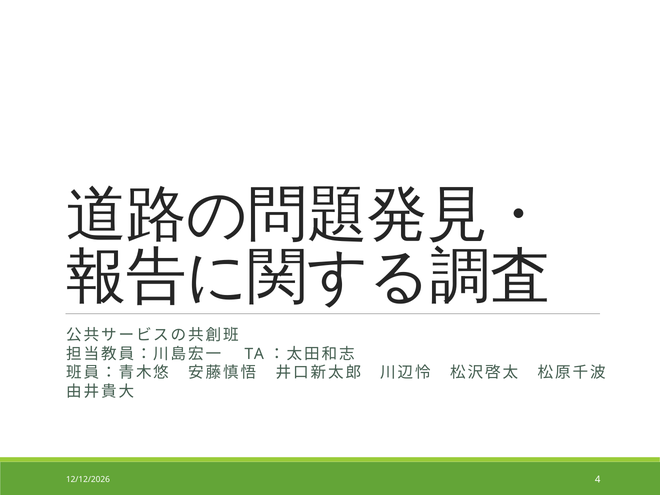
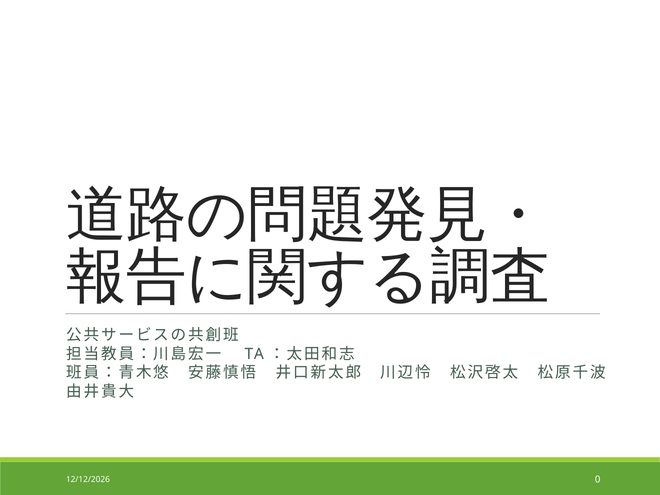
4: 4 -> 0 (598, 479)
